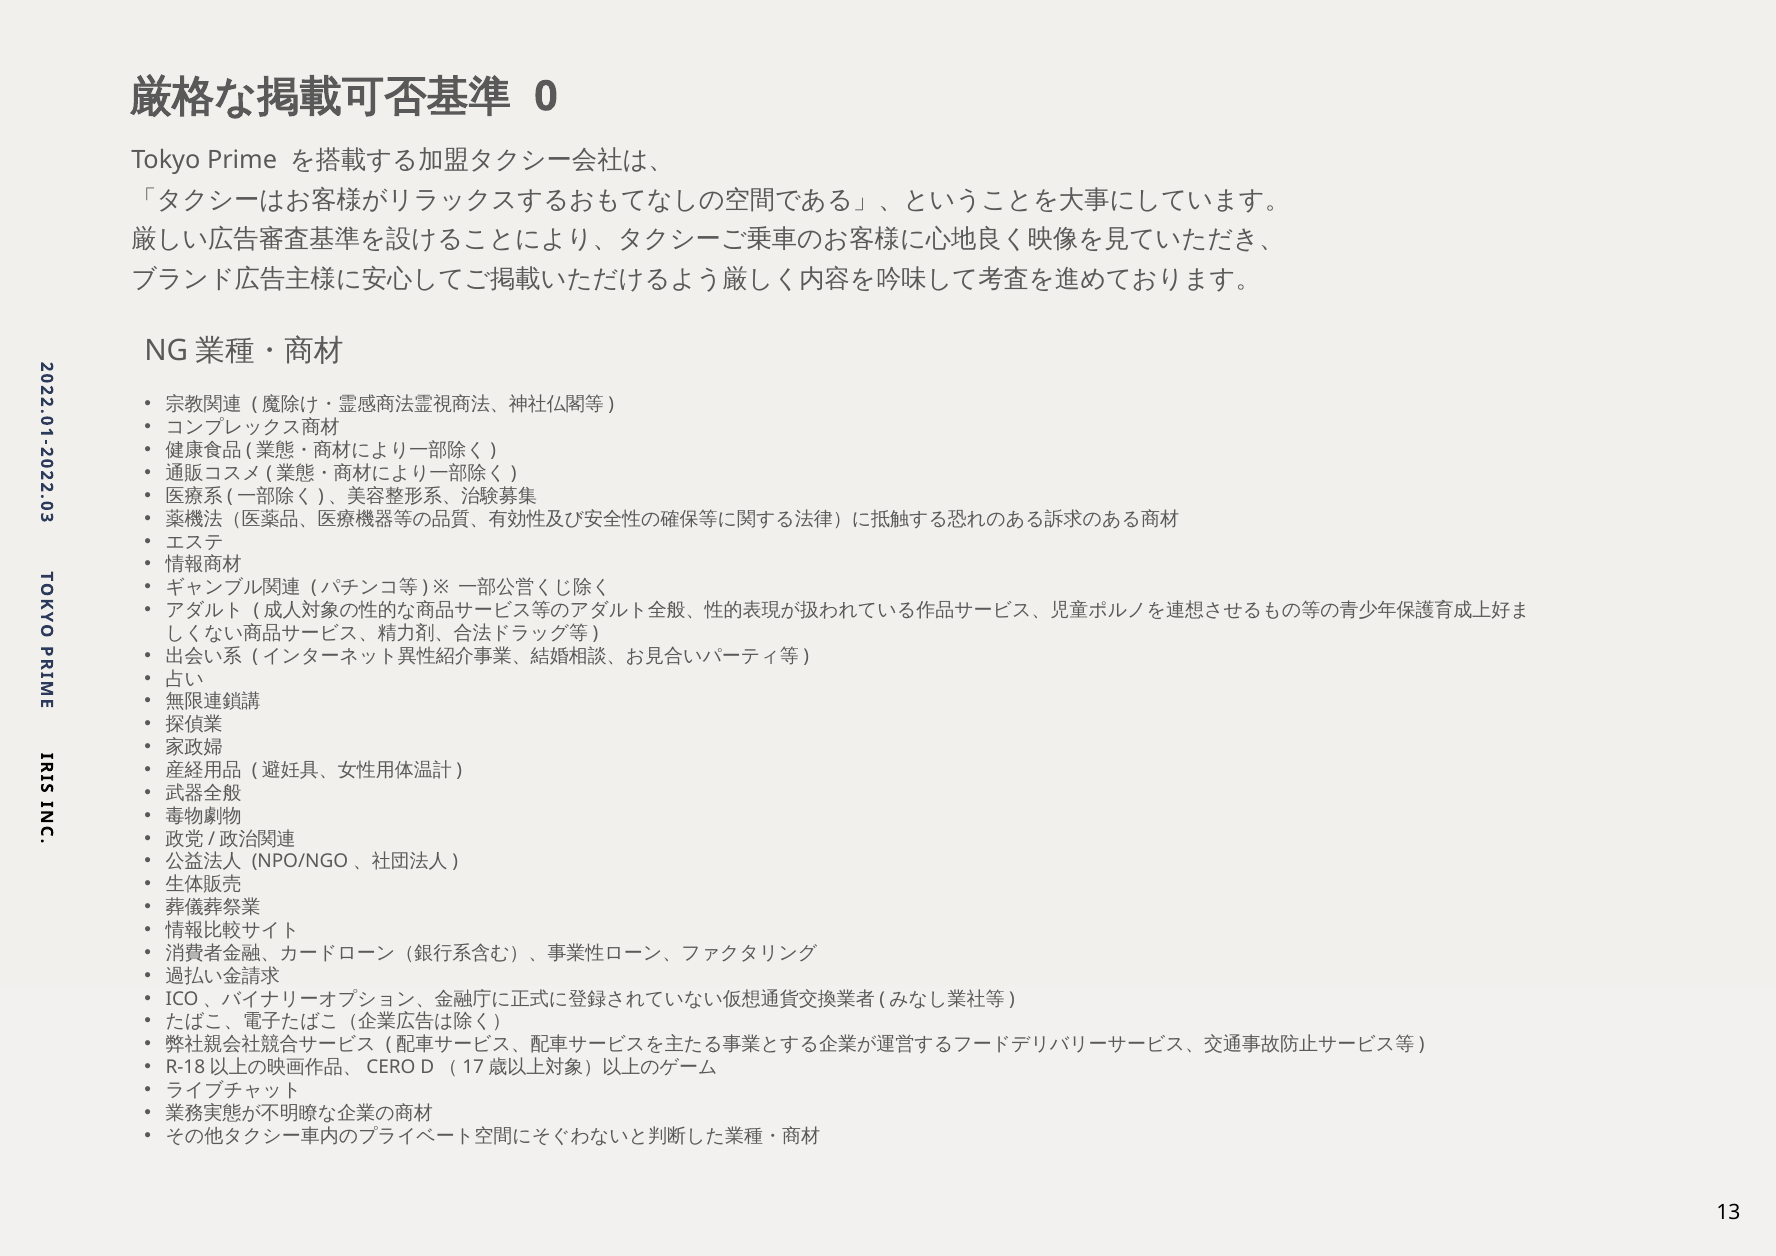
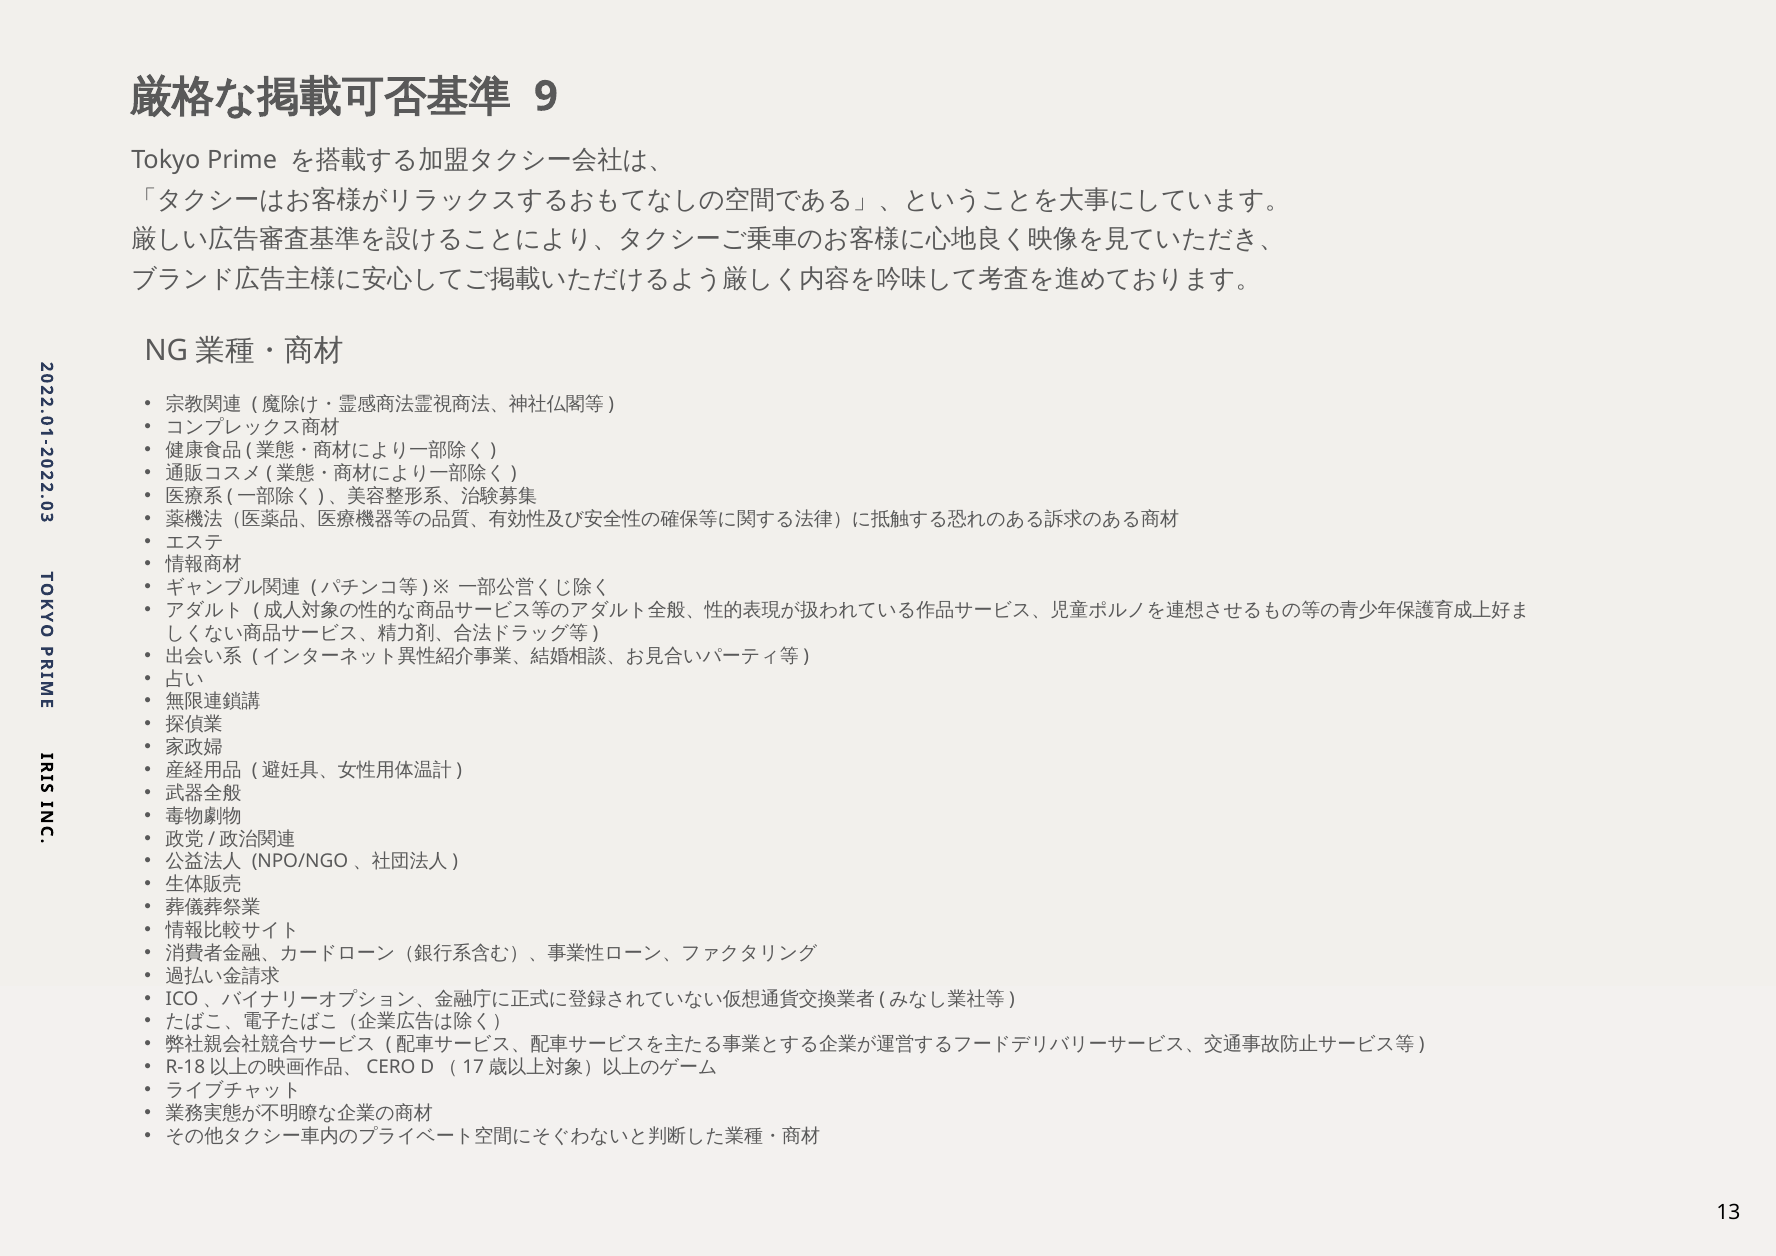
0: 0 -> 9 (546, 96)
